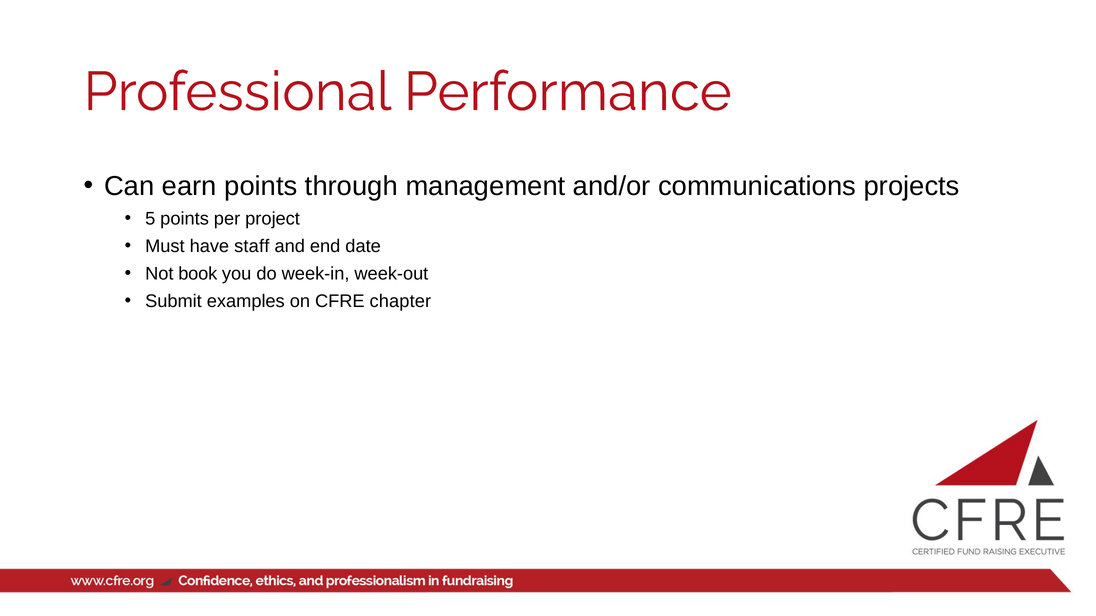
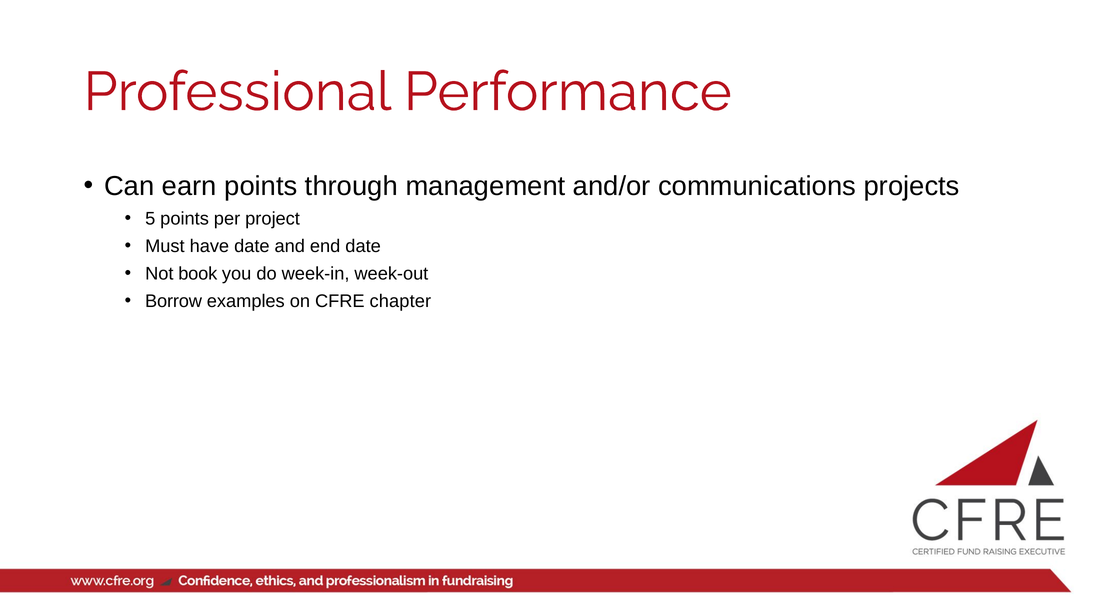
have staff: staff -> date (252, 247)
Submit: Submit -> Borrow (174, 302)
